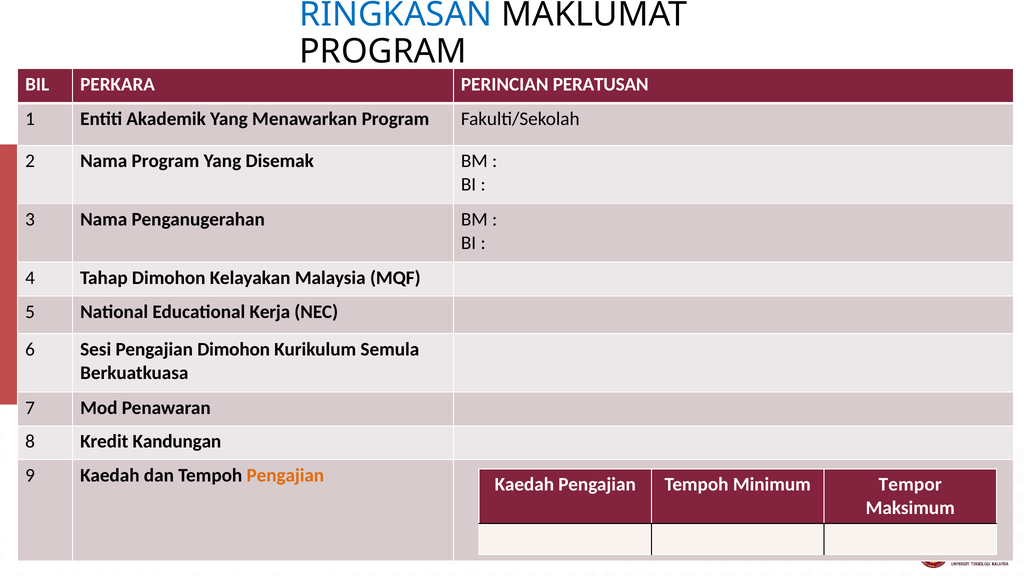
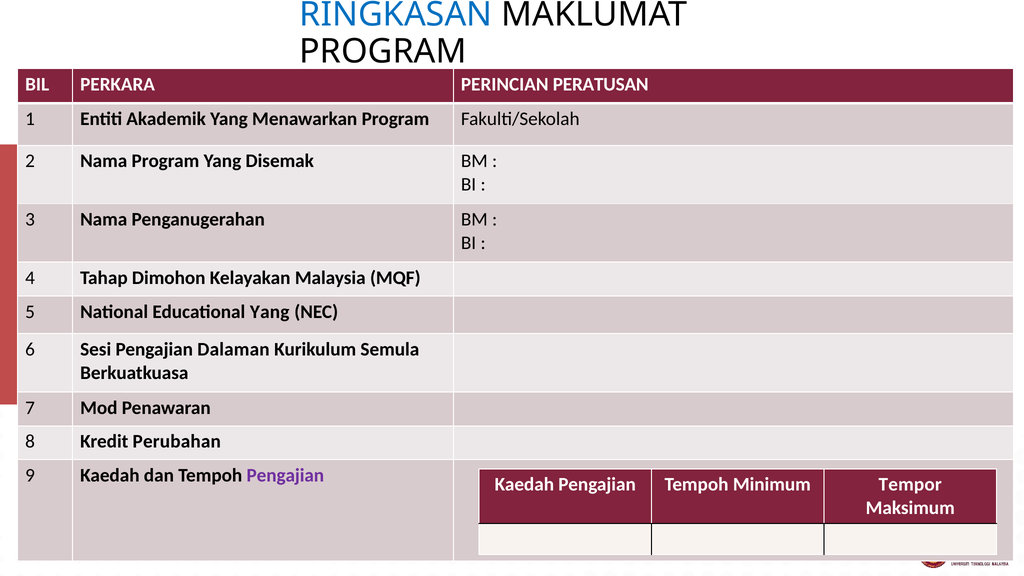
Educational Kerja: Kerja -> Yang (270, 312)
Pengajian Dimohon: Dimohon -> Dalaman (233, 349)
Kandungan: Kandungan -> Perubahan (177, 442)
Pengajian colour: orange -> purple (285, 475)
